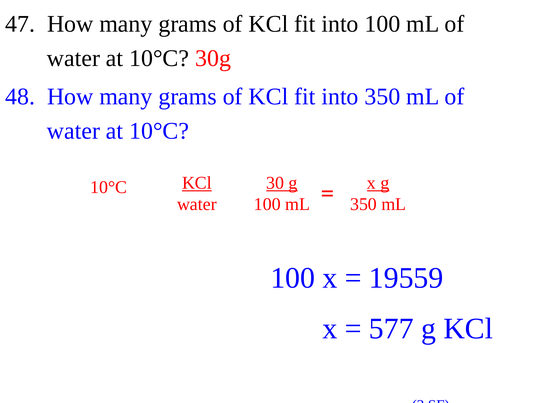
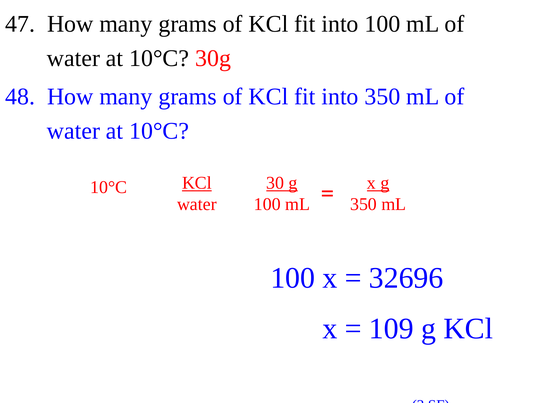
19559: 19559 -> 32696 (406, 278)
577: 577 -> 109 (391, 328)
